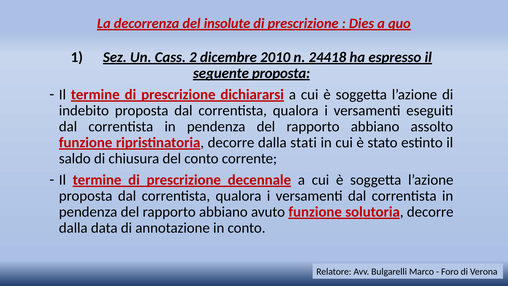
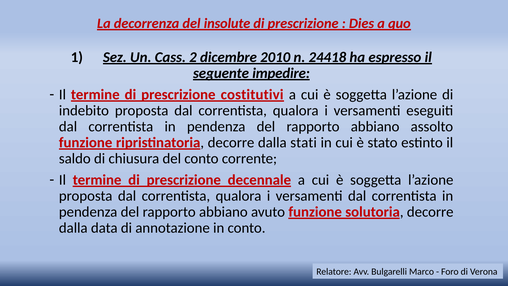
seguente proposta: proposta -> impedire (281, 73)
dichiararsi: dichiararsi -> costitutivi (252, 95)
